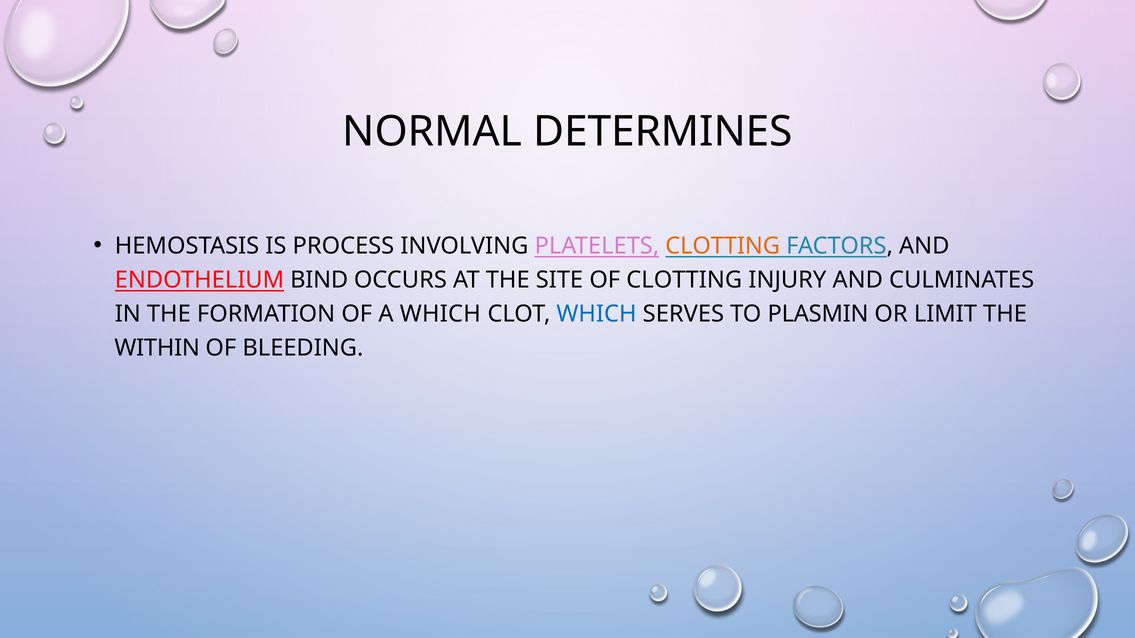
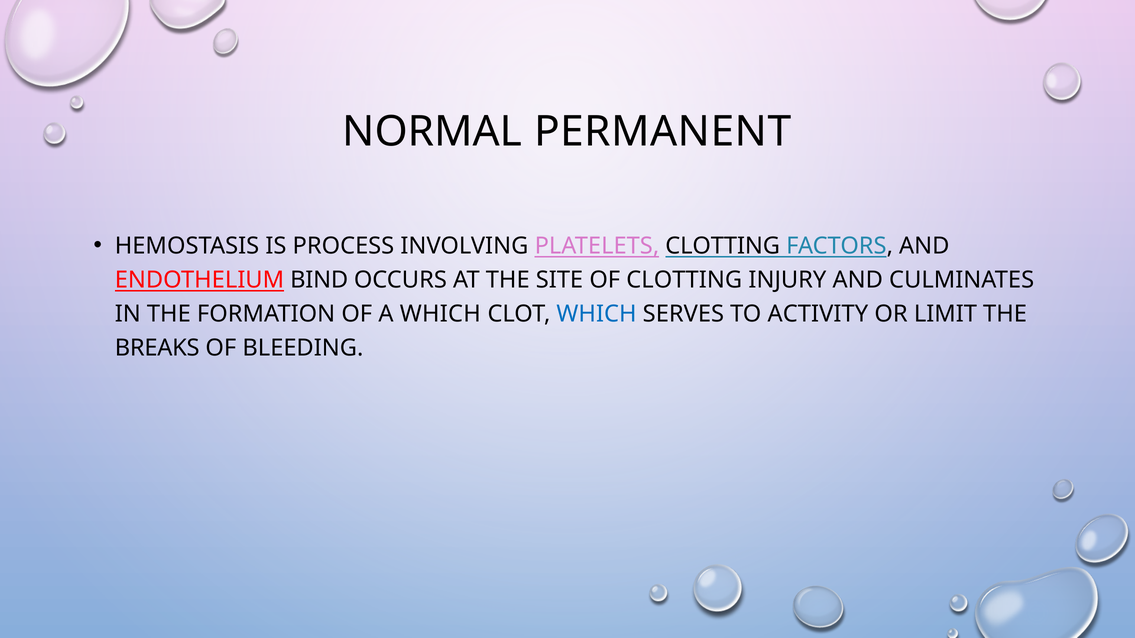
DETERMINES: DETERMINES -> PERMANENT (663, 132)
CLOTTING colour: orange -> black (723, 246)
PLASMIN: PLASMIN -> ACTIVITY (818, 314)
WITHIN: WITHIN -> BREAKS (157, 348)
